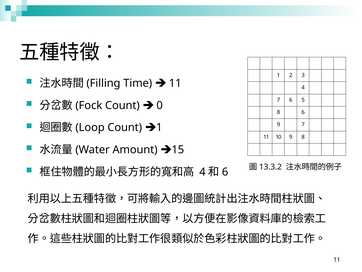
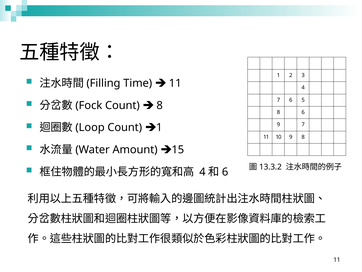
0: 0 -> 8 (160, 105)
